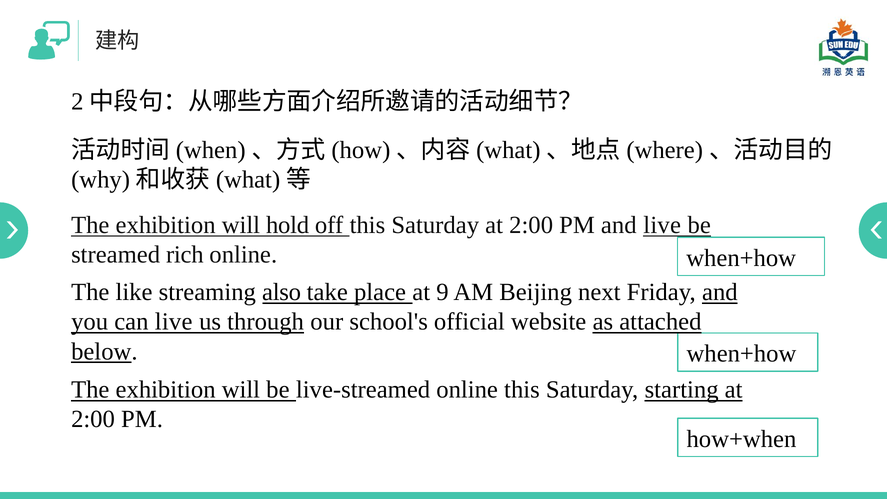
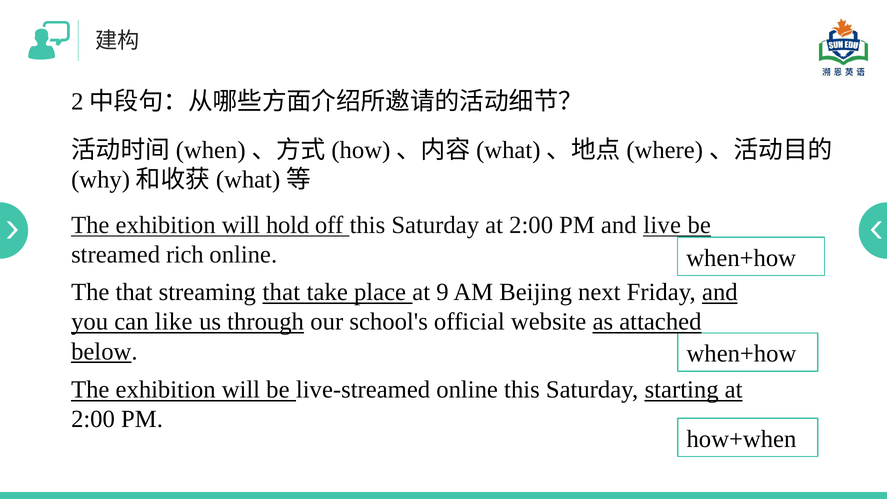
The like: like -> that (134, 292)
streaming also: also -> that (281, 292)
can live: live -> like (174, 322)
